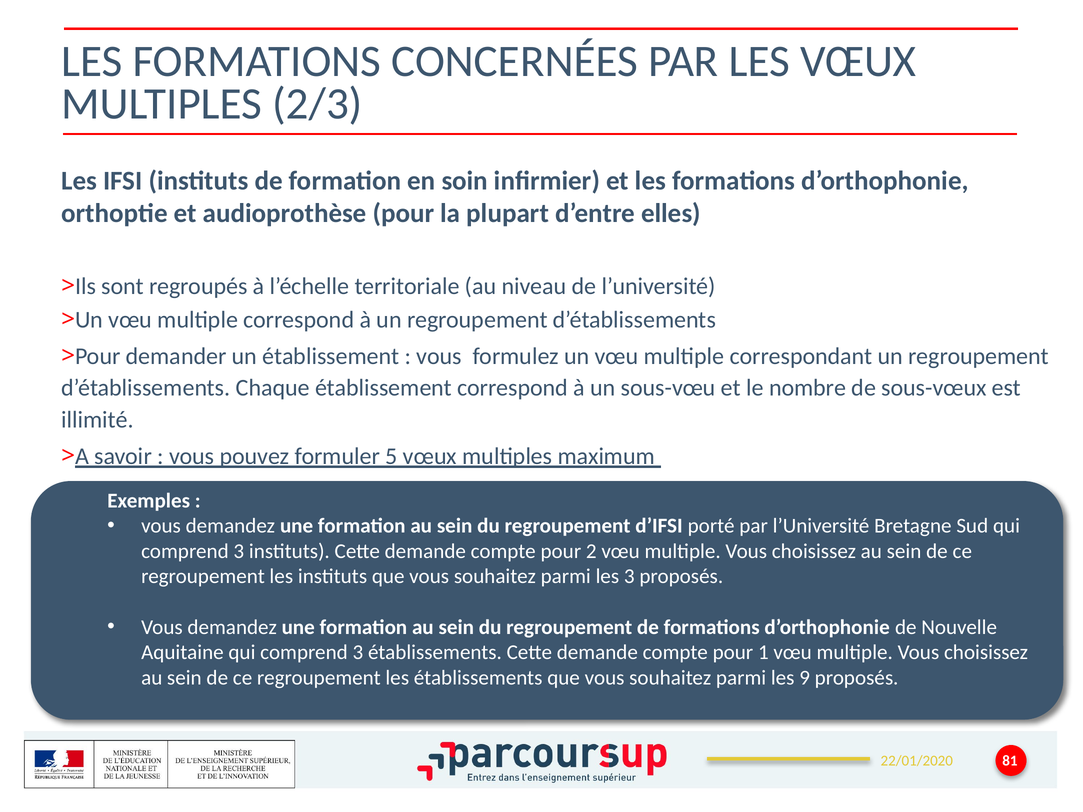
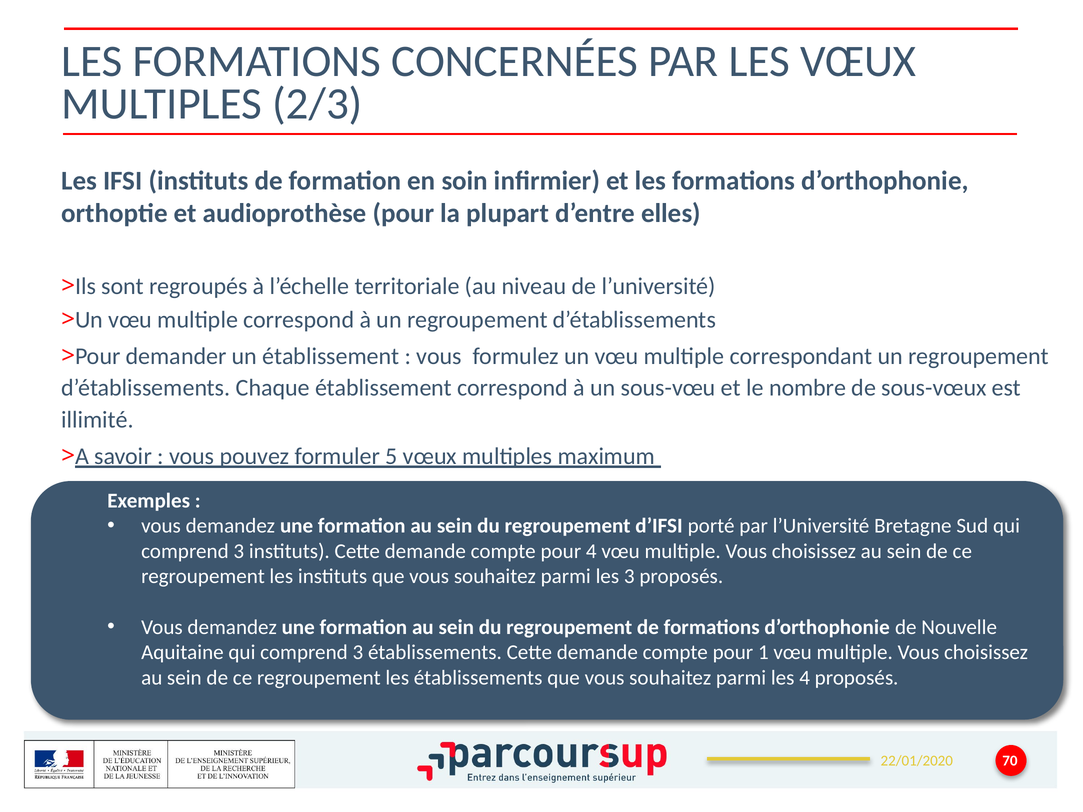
pour 2: 2 -> 4 (591, 551)
les 9: 9 -> 4 (805, 678)
81: 81 -> 70 (1010, 761)
